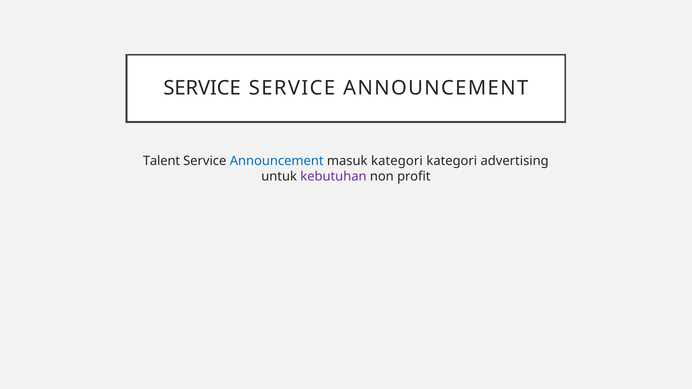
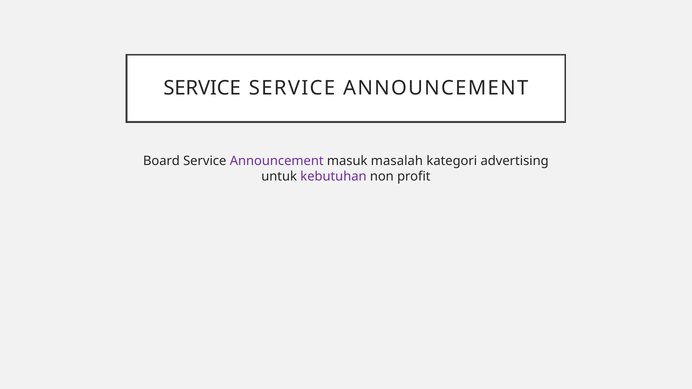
Talent: Talent -> Board (161, 161)
Announcement colour: blue -> purple (277, 161)
masuk kategori: kategori -> masalah (397, 161)
